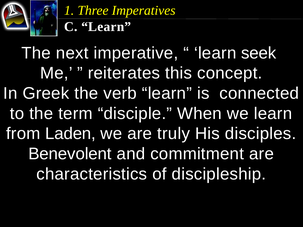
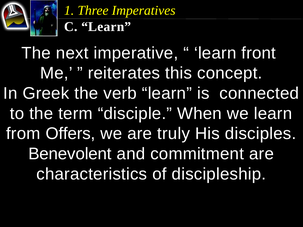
seek: seek -> front (259, 53)
Laden: Laden -> Offers (70, 134)
